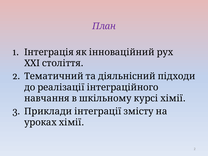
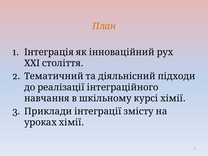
План colour: purple -> orange (104, 26)
